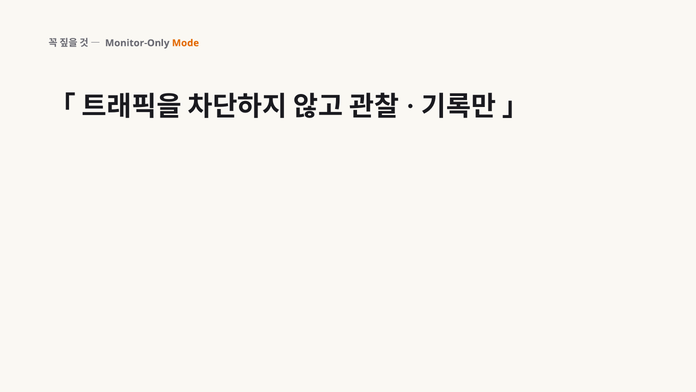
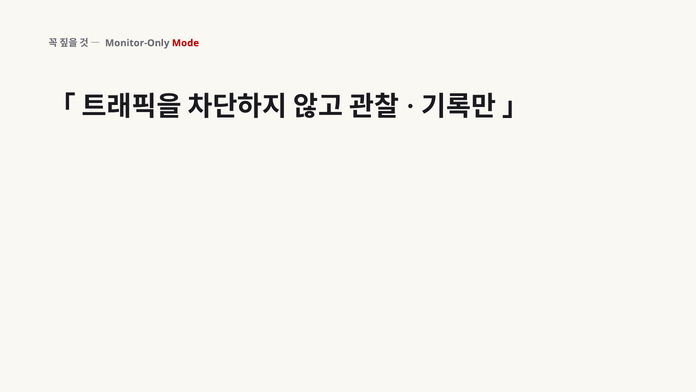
Mode colour: orange -> red (186, 43)
